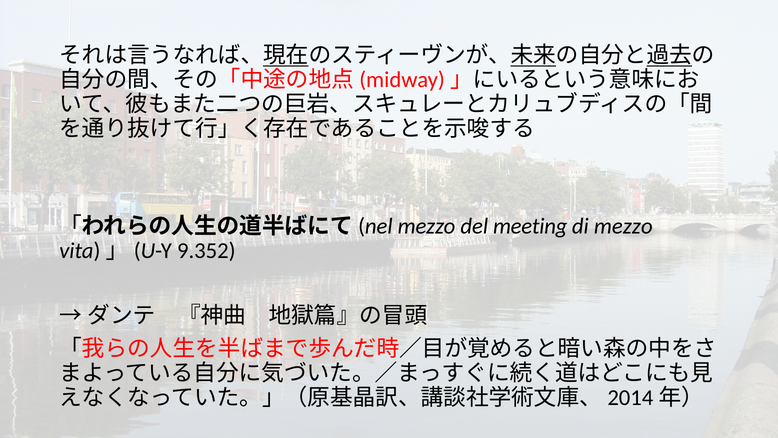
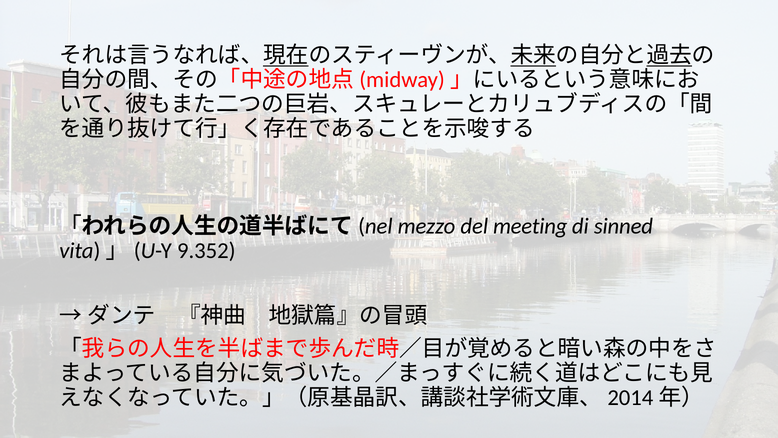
di mezzo: mezzo -> sinned (623, 226)
